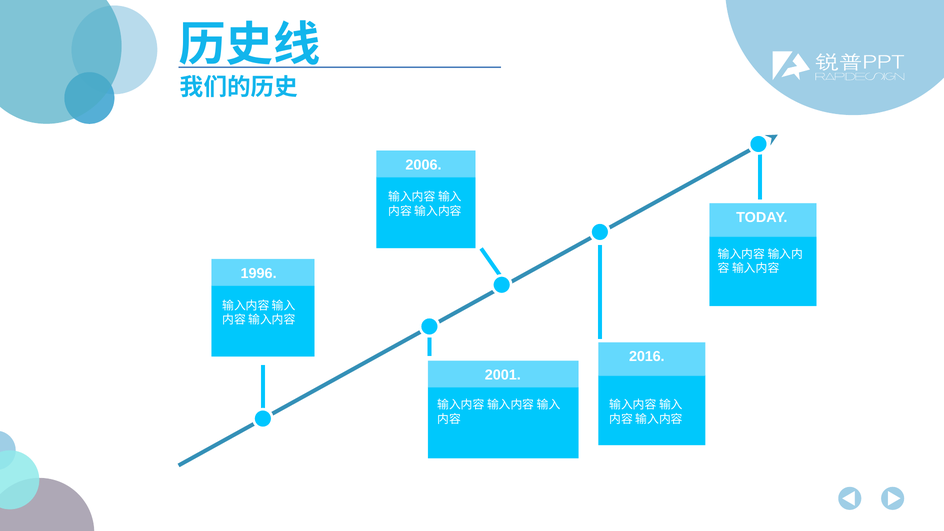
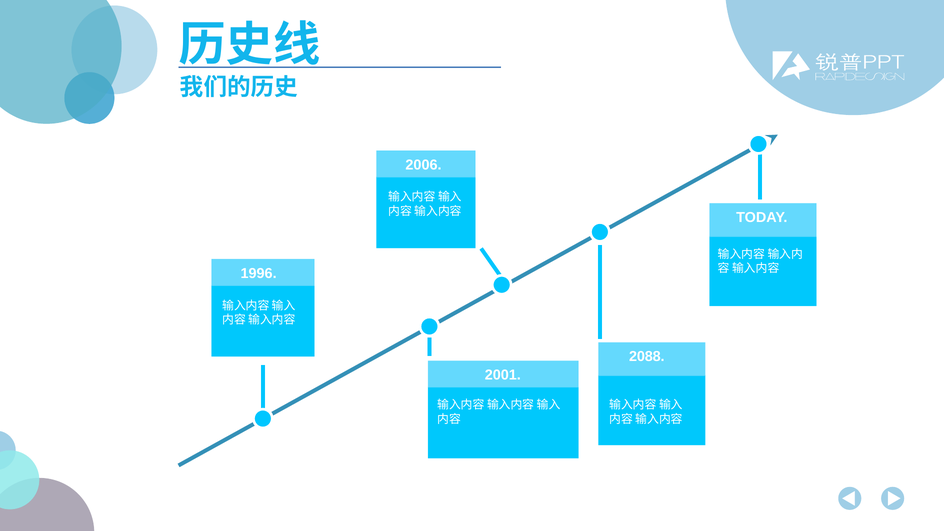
2016: 2016 -> 2088 (647, 357)
